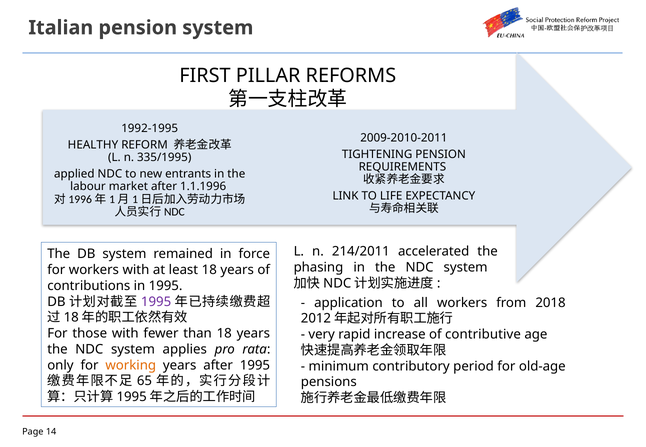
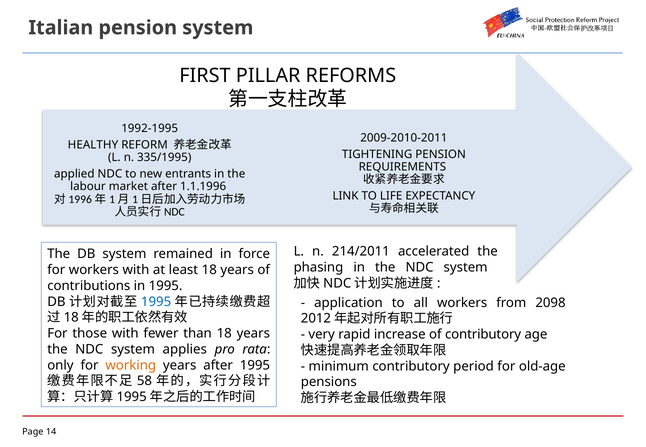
1995 colour: purple -> blue (156, 302)
2018: 2018 -> 2098 (551, 303)
of contributive: contributive -> contributory (483, 335)
65: 65 -> 58 (145, 381)
